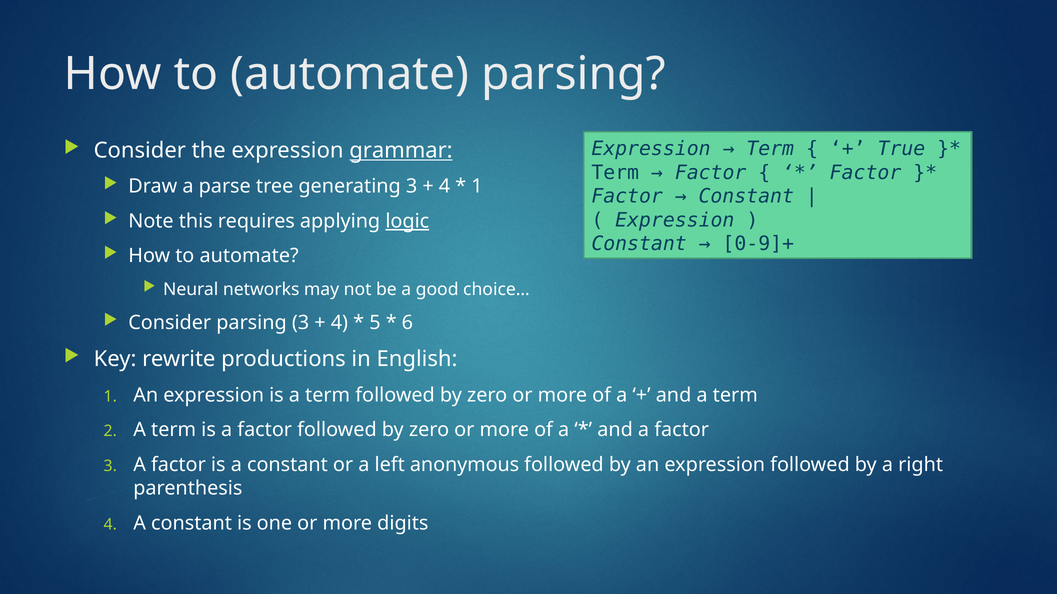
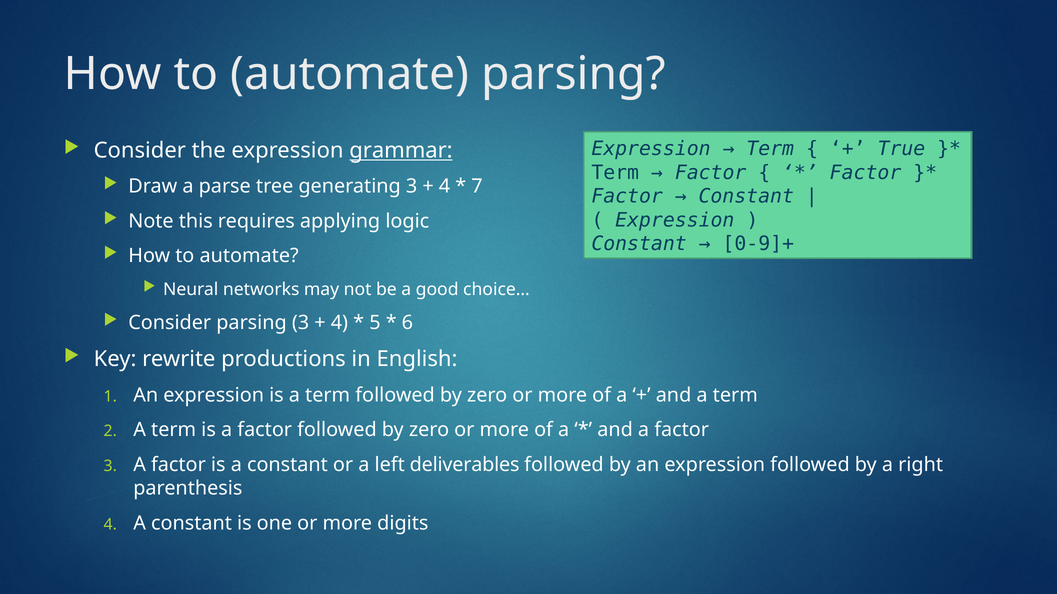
1: 1 -> 7 (477, 187)
logic underline: present -> none (407, 221)
anonymous: anonymous -> deliverables (465, 465)
